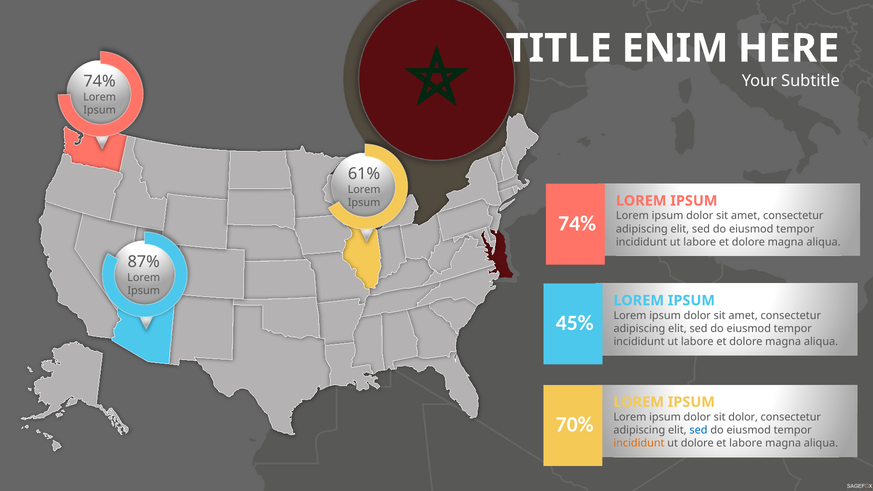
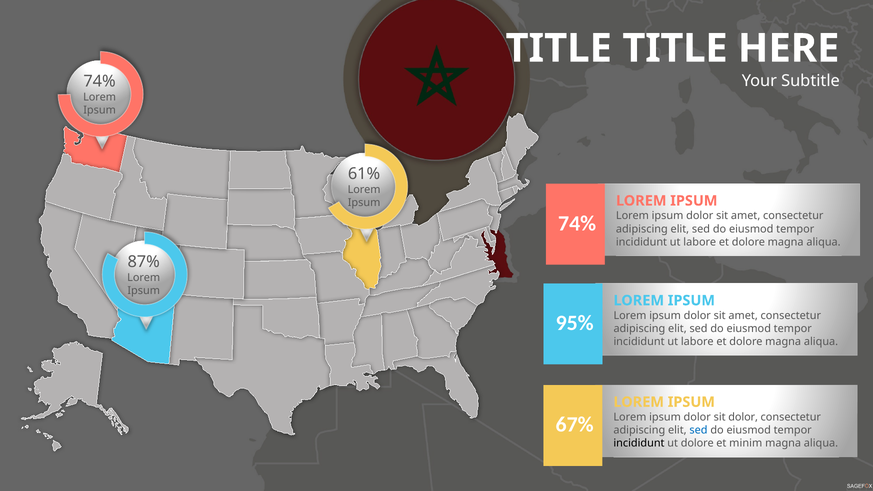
TITLE ENIM: ENIM -> TITLE (675, 48)
45%: 45% -> 95% (575, 323)
70%: 70% -> 67% (575, 425)
incididunt colour: orange -> black (639, 443)
et labore: labore -> minim (746, 443)
